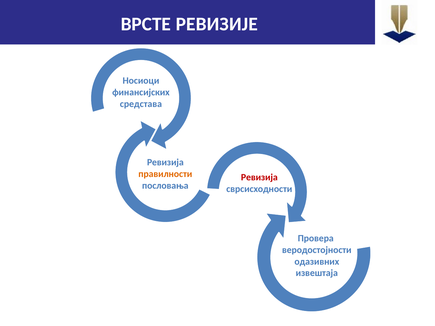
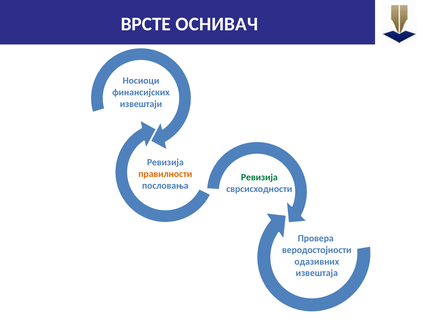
РЕВИЗИЈЕ: РЕВИЗИЈЕ -> ОСНИВАЧ (217, 24)
средстава: средстава -> извештаји (141, 104)
Ревизија colour: red -> green (259, 177)
